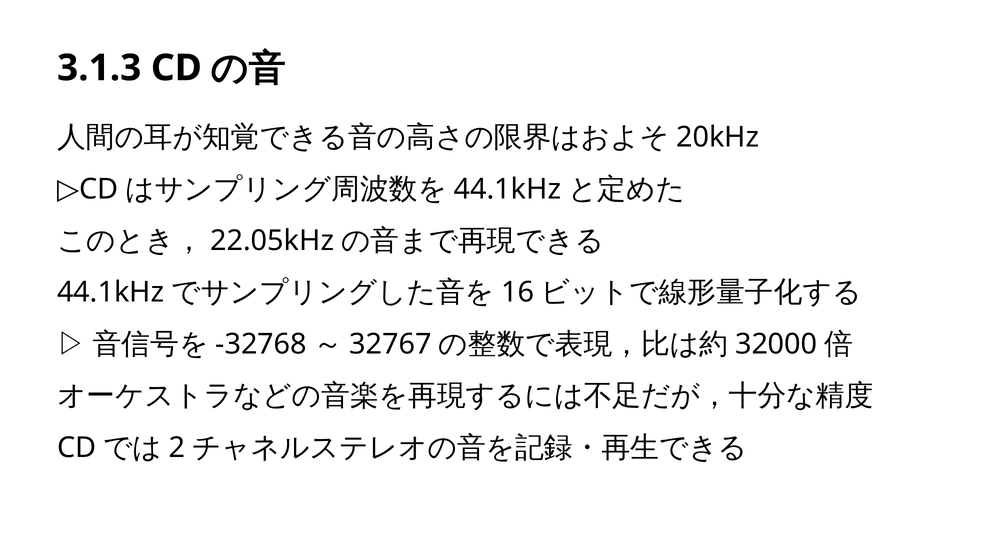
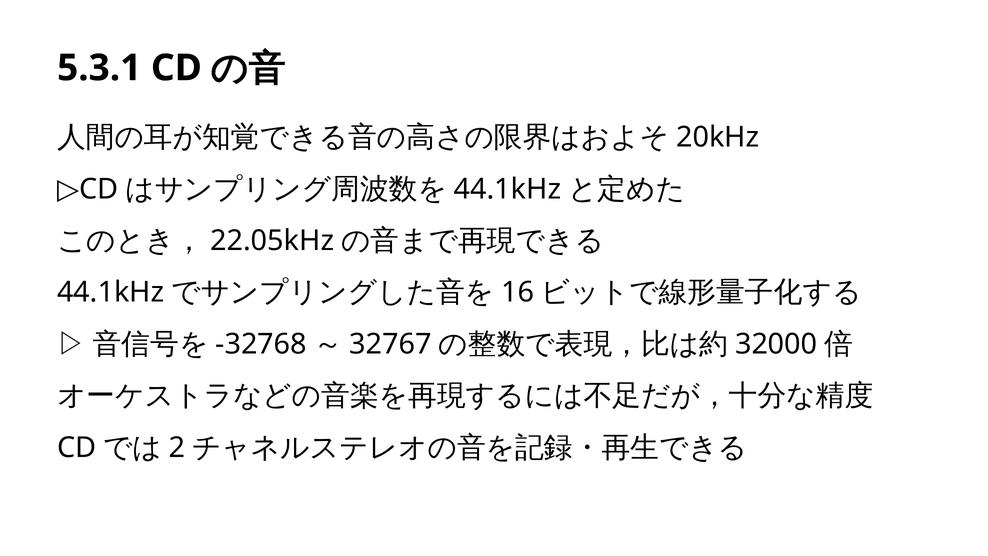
3.1.3: 3.1.3 -> 5.3.1 (99, 68)
